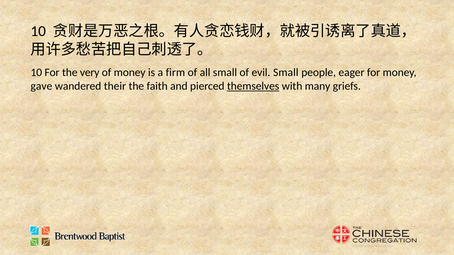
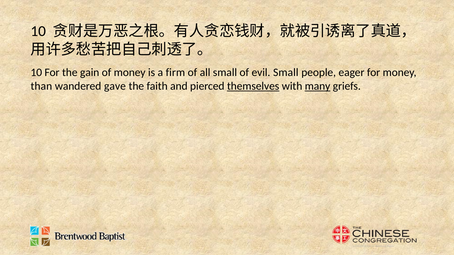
very: very -> gain (90, 73)
gave: gave -> than (41, 86)
their: their -> gave (115, 86)
many underline: none -> present (318, 86)
